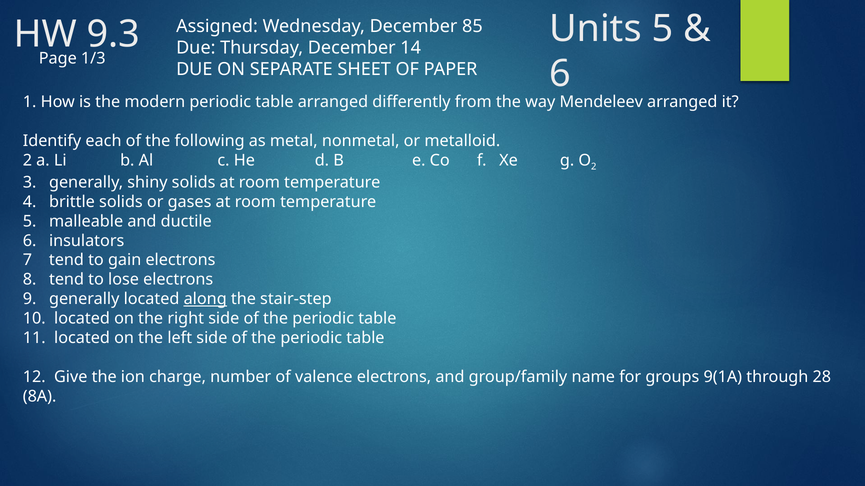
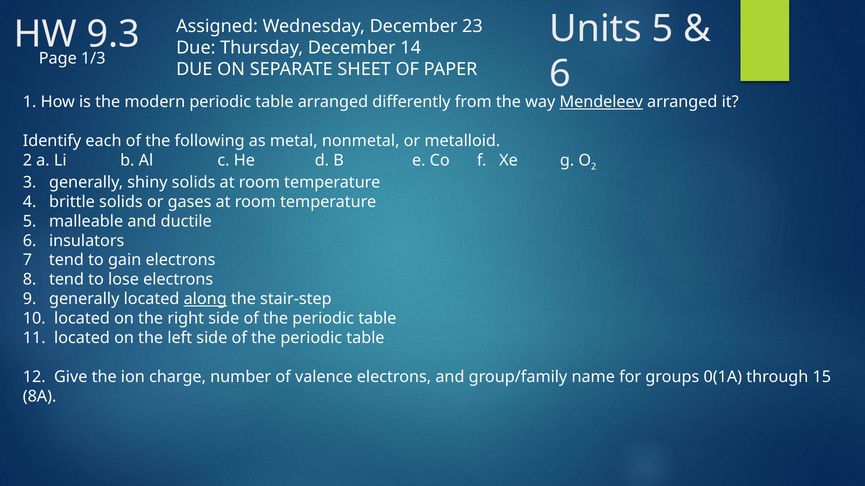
85: 85 -> 23 (472, 26)
Mendeleev underline: none -> present (601, 102)
9(1A: 9(1A -> 0(1A (723, 377)
28: 28 -> 15 (822, 377)
